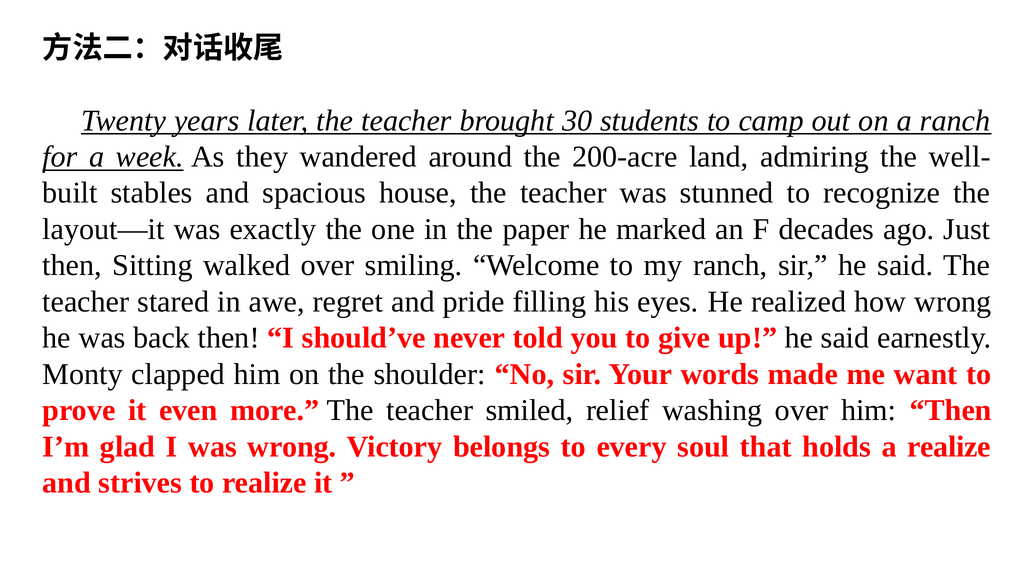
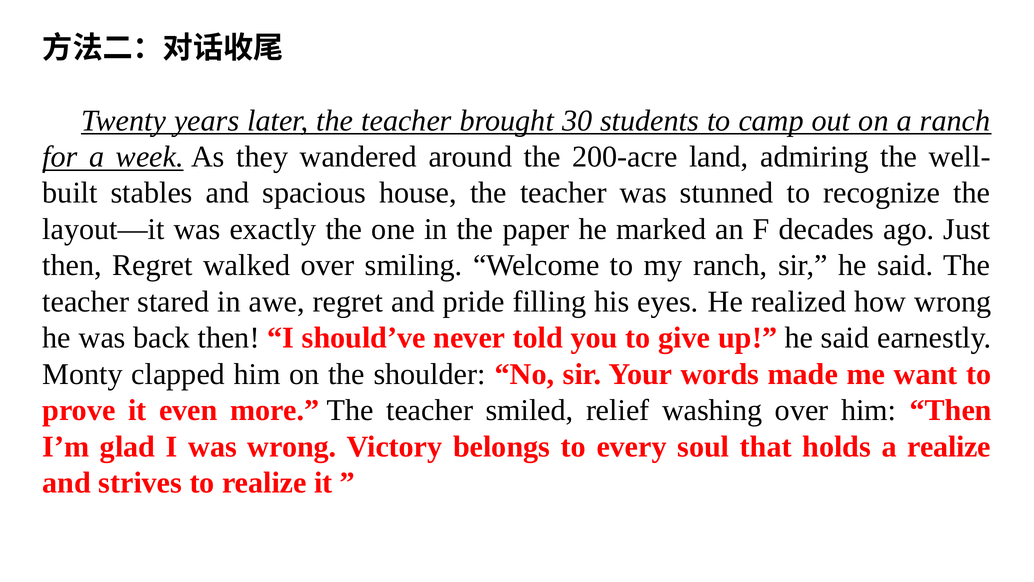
then Sitting: Sitting -> Regret (152, 265)
